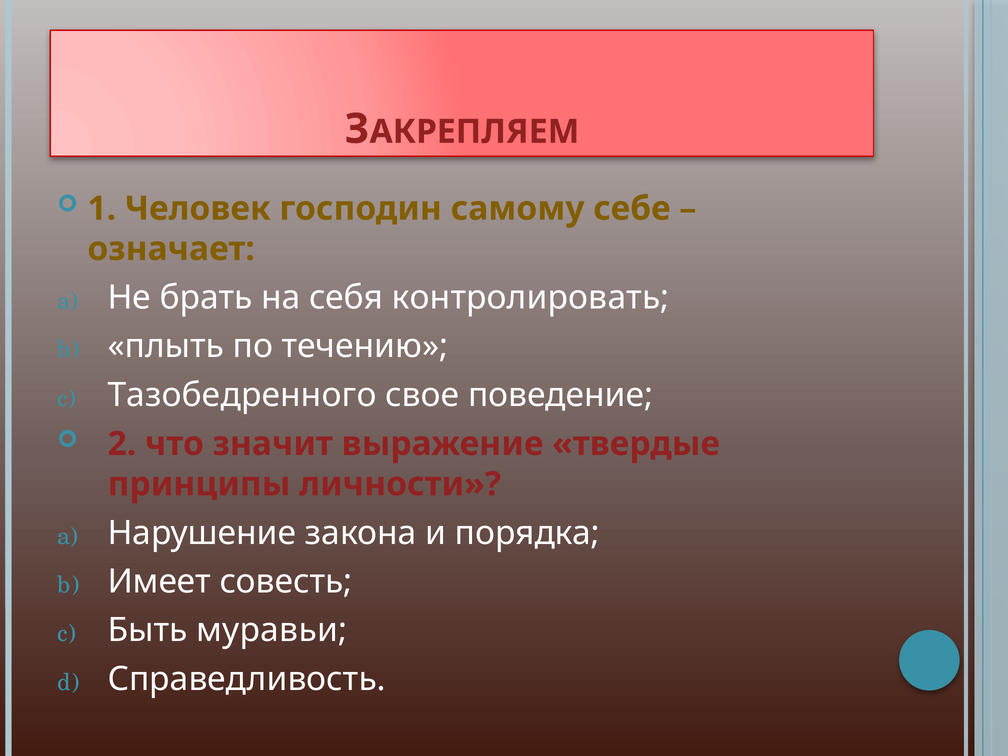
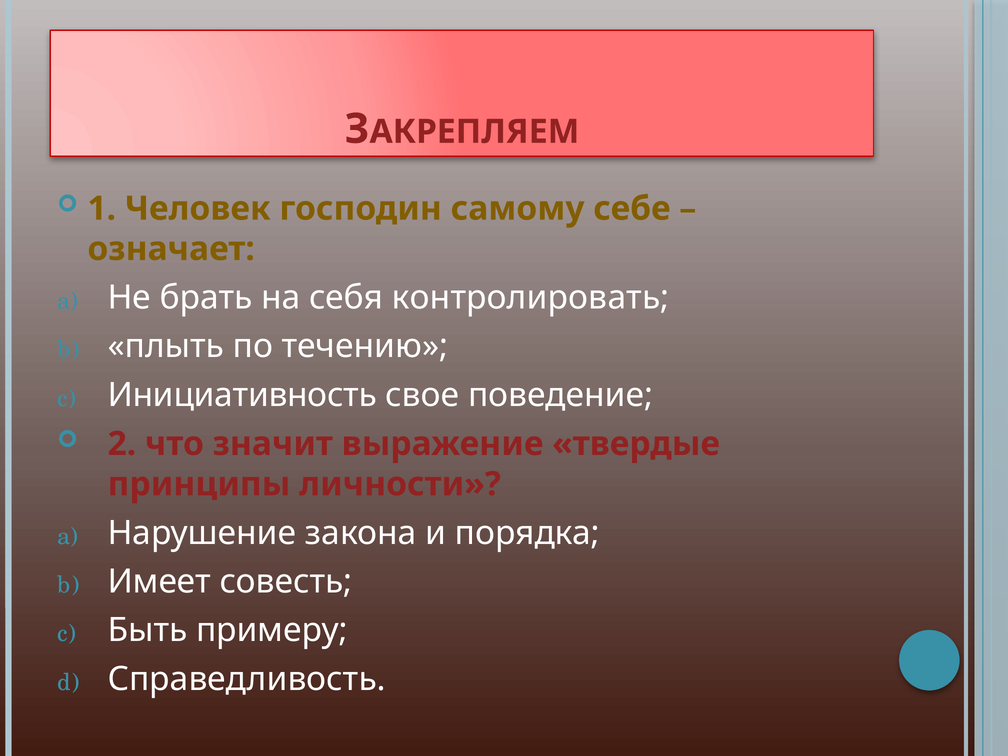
Тазобедренного: Тазобедренного -> Инициативность (242, 395)
муравьи: муравьи -> примеру (272, 630)
